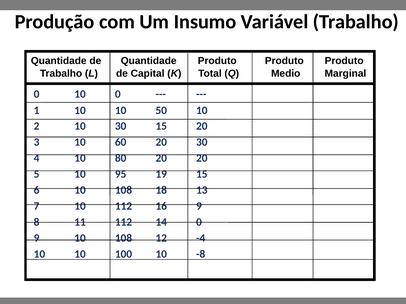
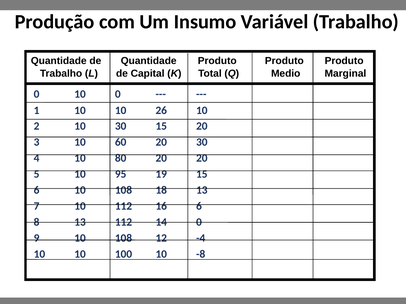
50: 50 -> 26 (161, 110)
16 9: 9 -> 6 (199, 207)
8 11: 11 -> 13 (80, 223)
